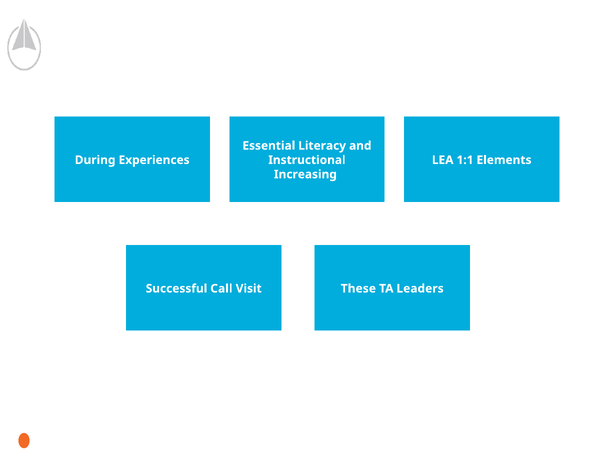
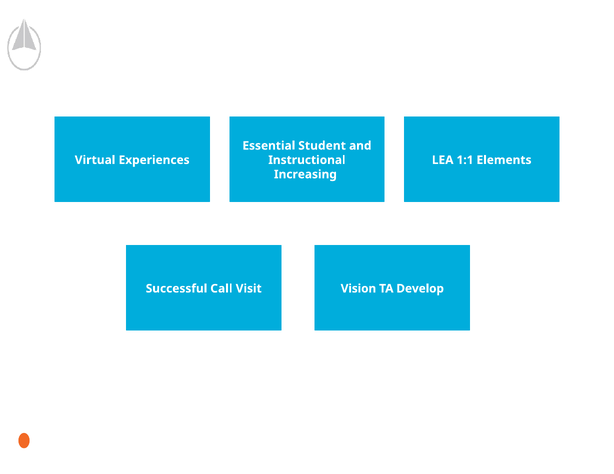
Literacy: Literacy -> Student (322, 146)
During: During -> Virtual (95, 160)
These: These -> Vision (358, 289)
Leaders: Leaders -> Develop (420, 289)
